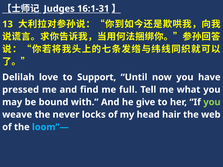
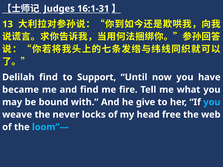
Delilah love: love -> find (48, 77)
pressed: pressed -> became (21, 90)
full: full -> fire (128, 90)
you colour: light green -> light blue (212, 102)
hair: hair -> free (171, 115)
